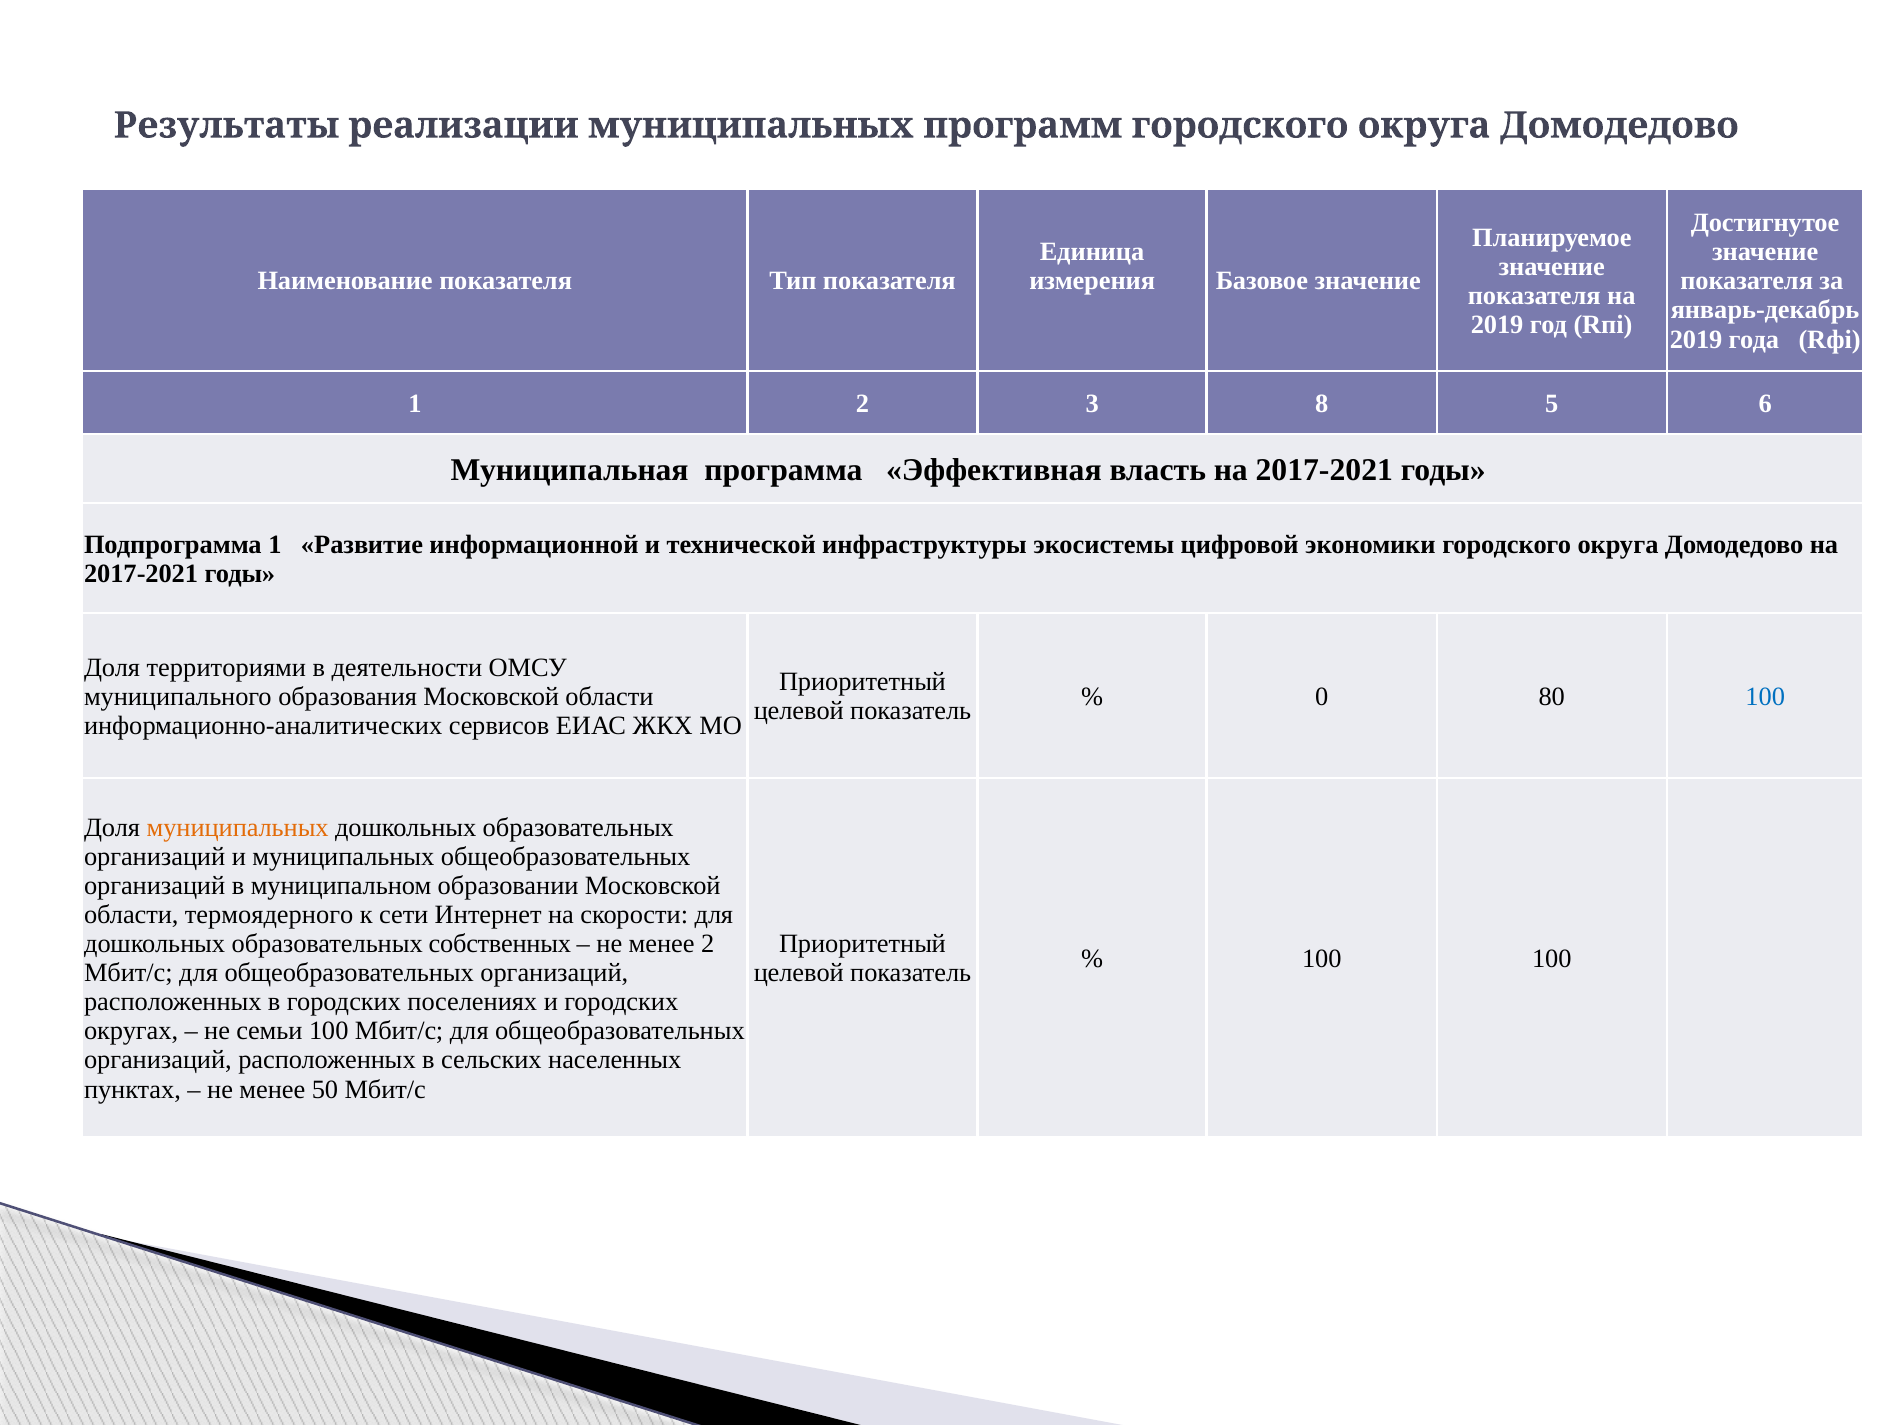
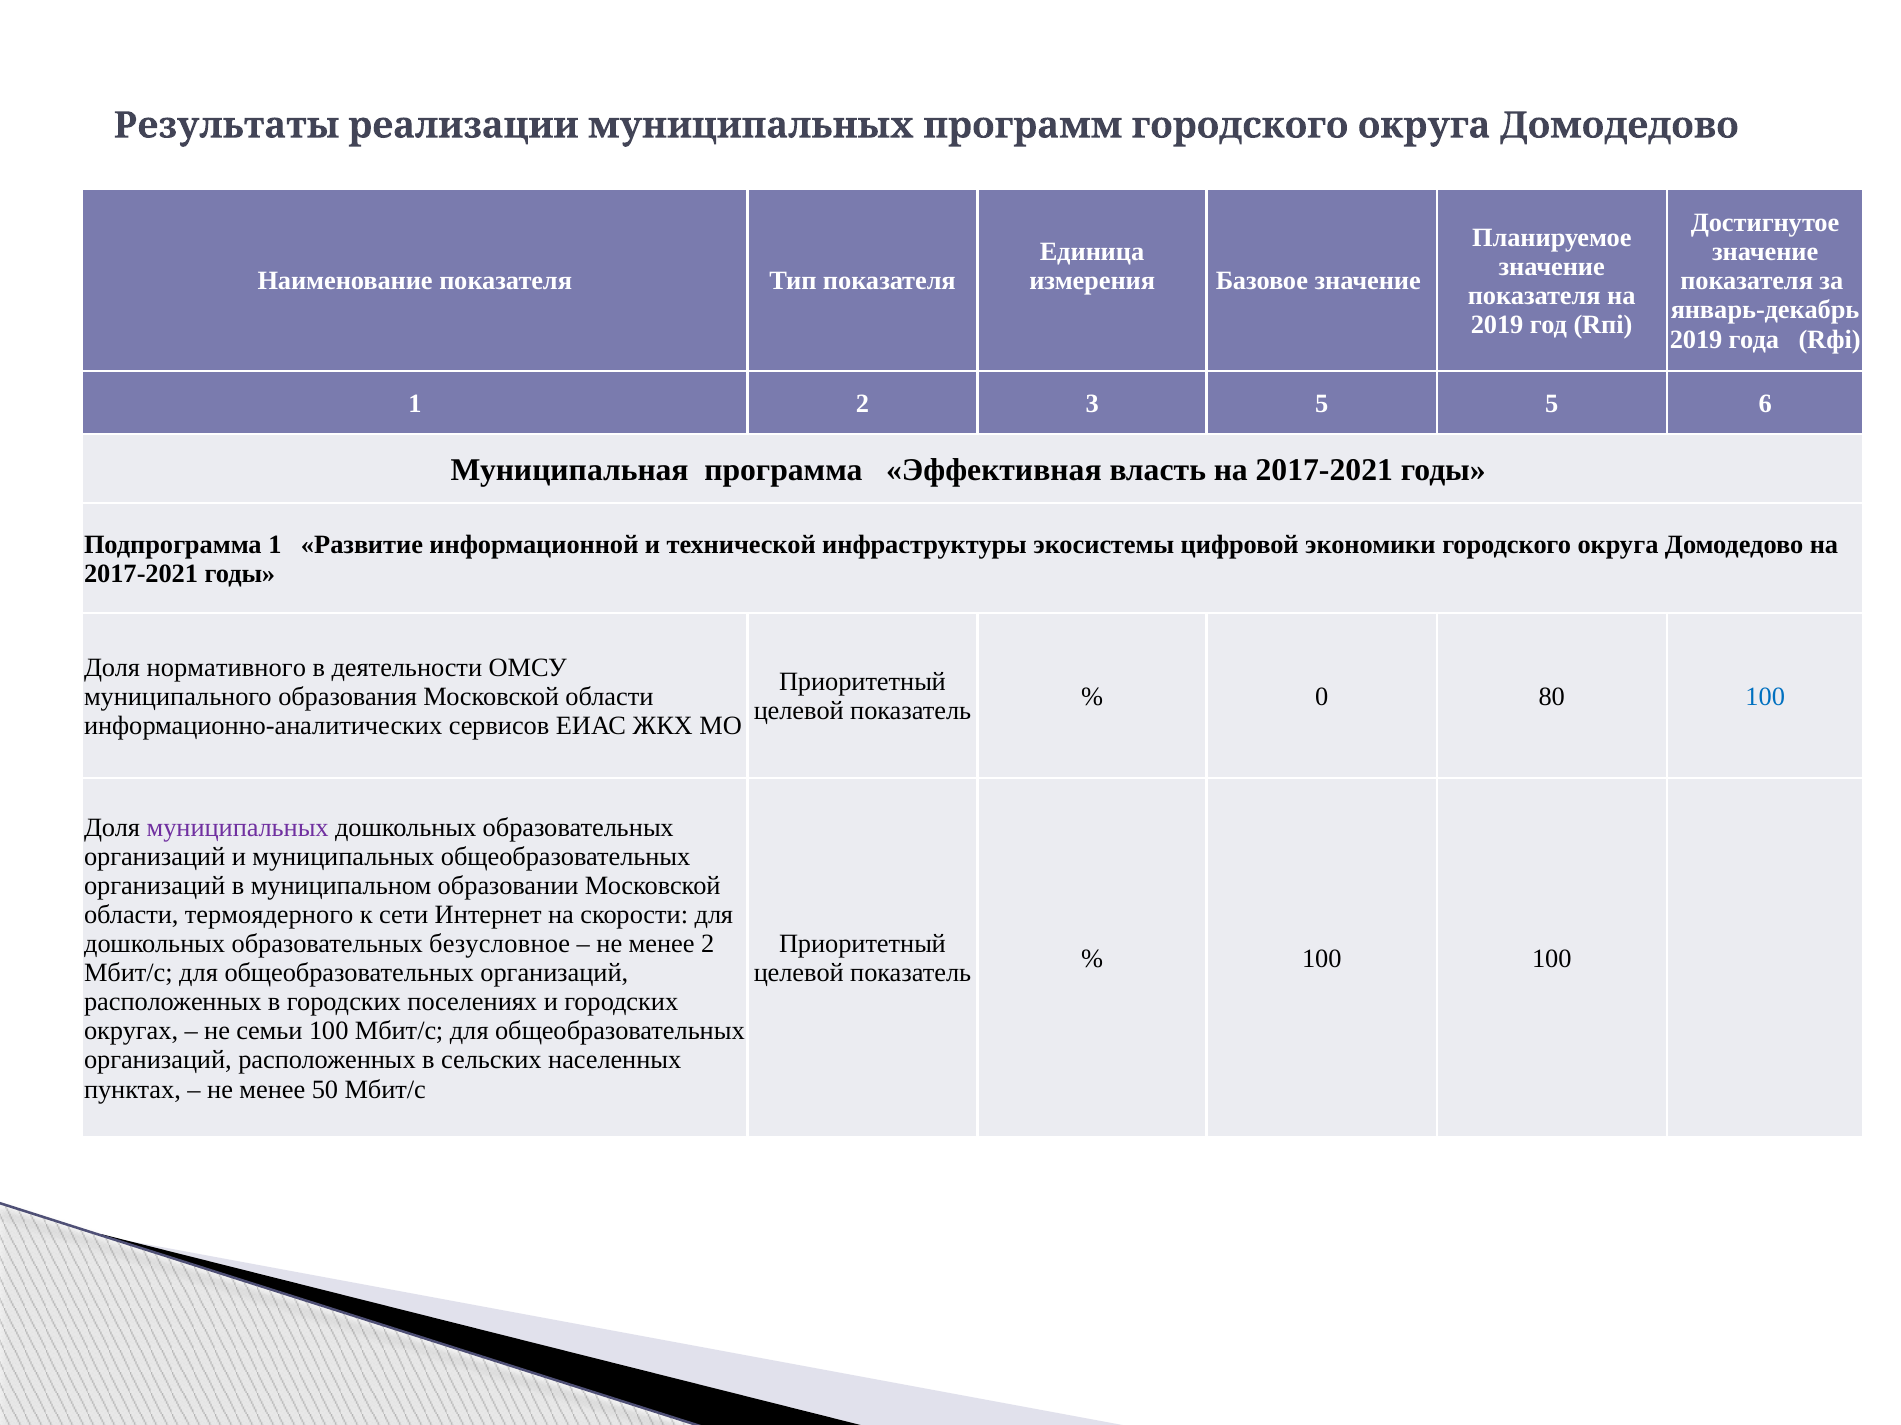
3 8: 8 -> 5 (1322, 404)
территориями: территориями -> нормативного (226, 668)
муниципальных colour: orange -> purple (238, 828)
собственных: собственных -> безусловное (500, 944)
